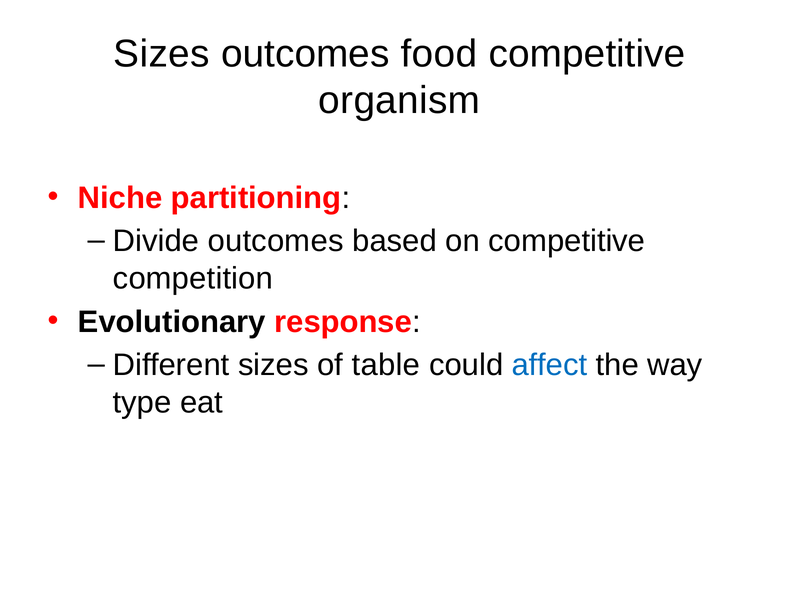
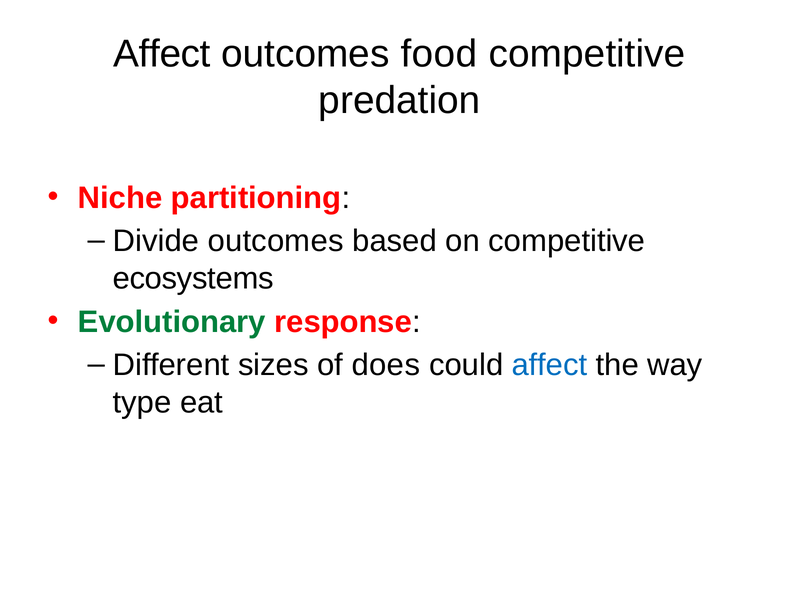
Sizes: Sizes -> Affect (162, 54)
organism: organism -> predation (399, 101)
competition: competition -> ecosystems (193, 279)
Evolutionary colour: black -> green (172, 322)
table: table -> does (386, 365)
